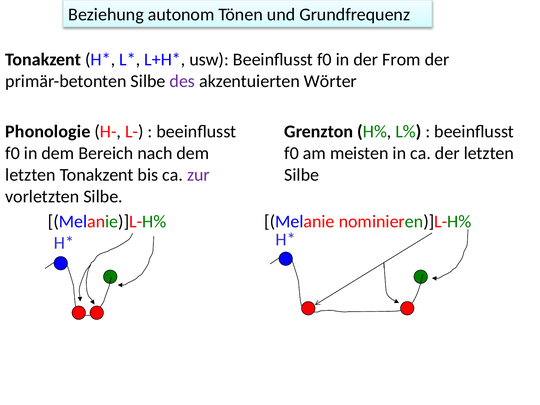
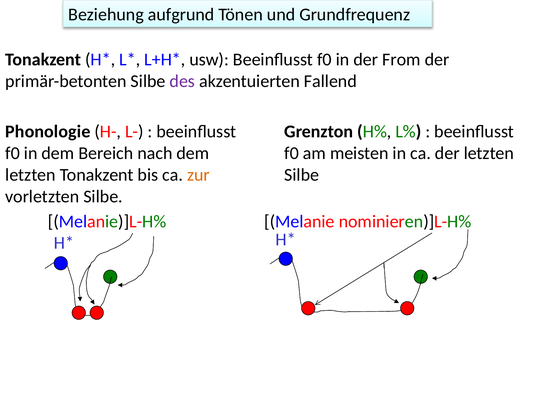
autonom: autonom -> aufgrund (181, 15)
Wörter: Wörter -> Fallend (330, 81)
zur colour: purple -> orange (198, 175)
